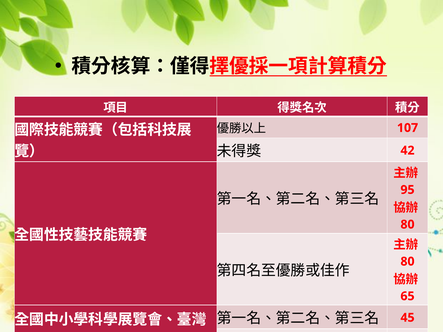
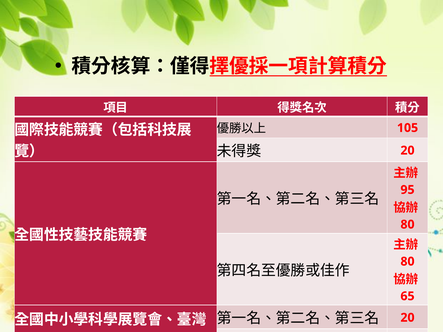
107: 107 -> 105 (408, 128)
42: 42 -> 20 (407, 151)
45: 45 -> 20 (407, 318)
